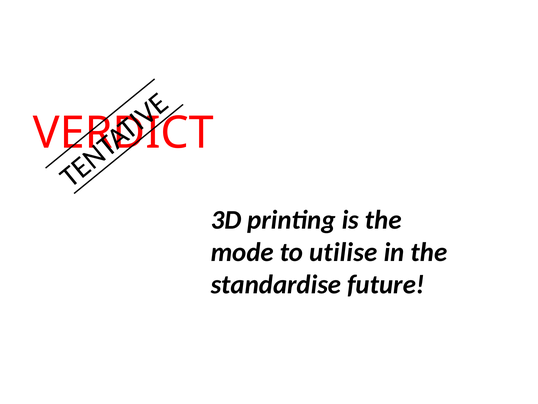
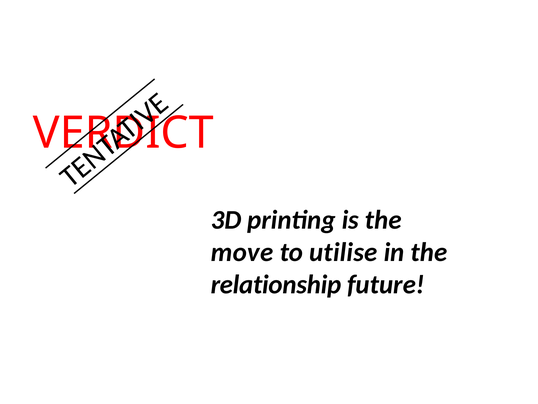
mode: mode -> move (242, 252)
standardise: standardise -> relationship (276, 284)
